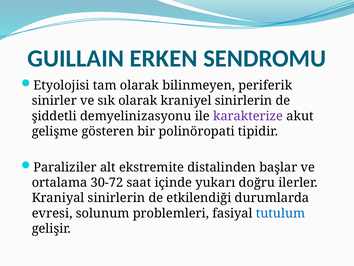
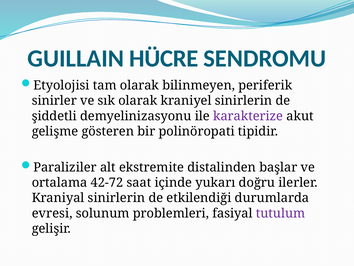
ERKEN: ERKEN -> HÜCRE (164, 58)
30-72: 30-72 -> 42-72 (107, 182)
tutulum colour: blue -> purple (281, 213)
